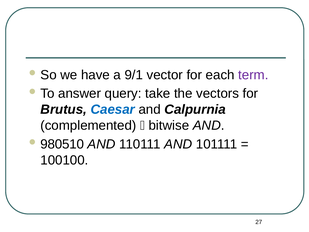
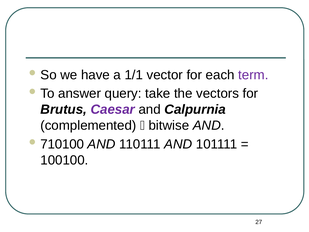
9/1: 9/1 -> 1/1 (134, 75)
Caesar colour: blue -> purple (113, 109)
980510: 980510 -> 710100 (62, 144)
